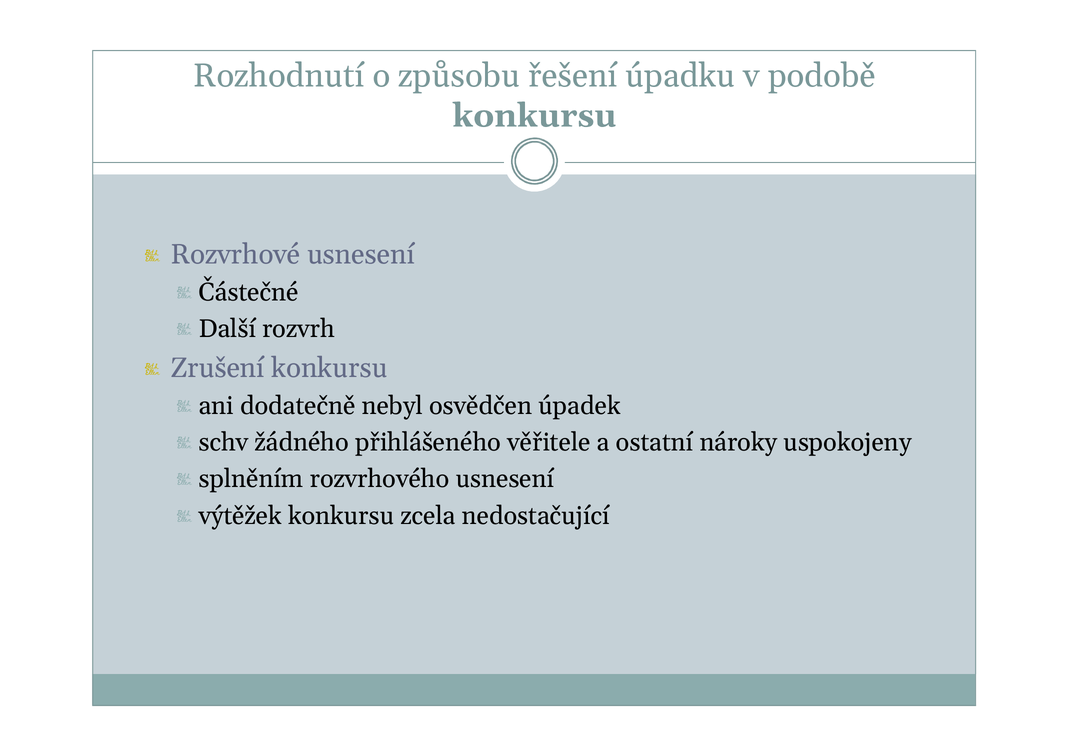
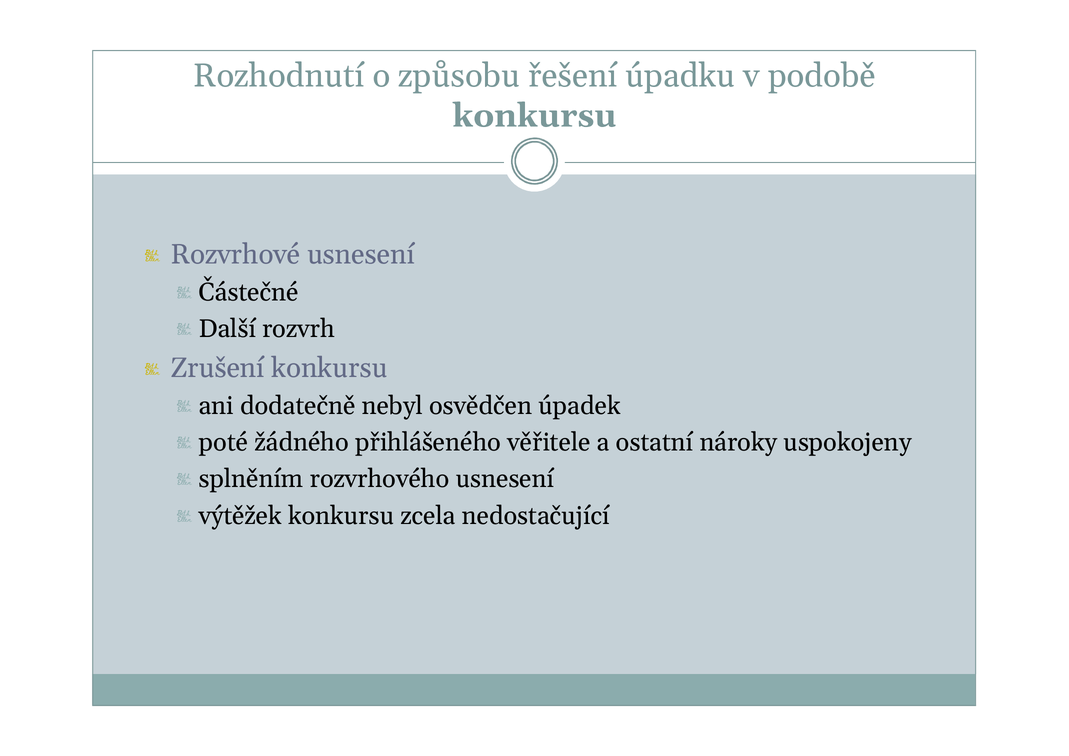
schv: schv -> poté (223, 442)
